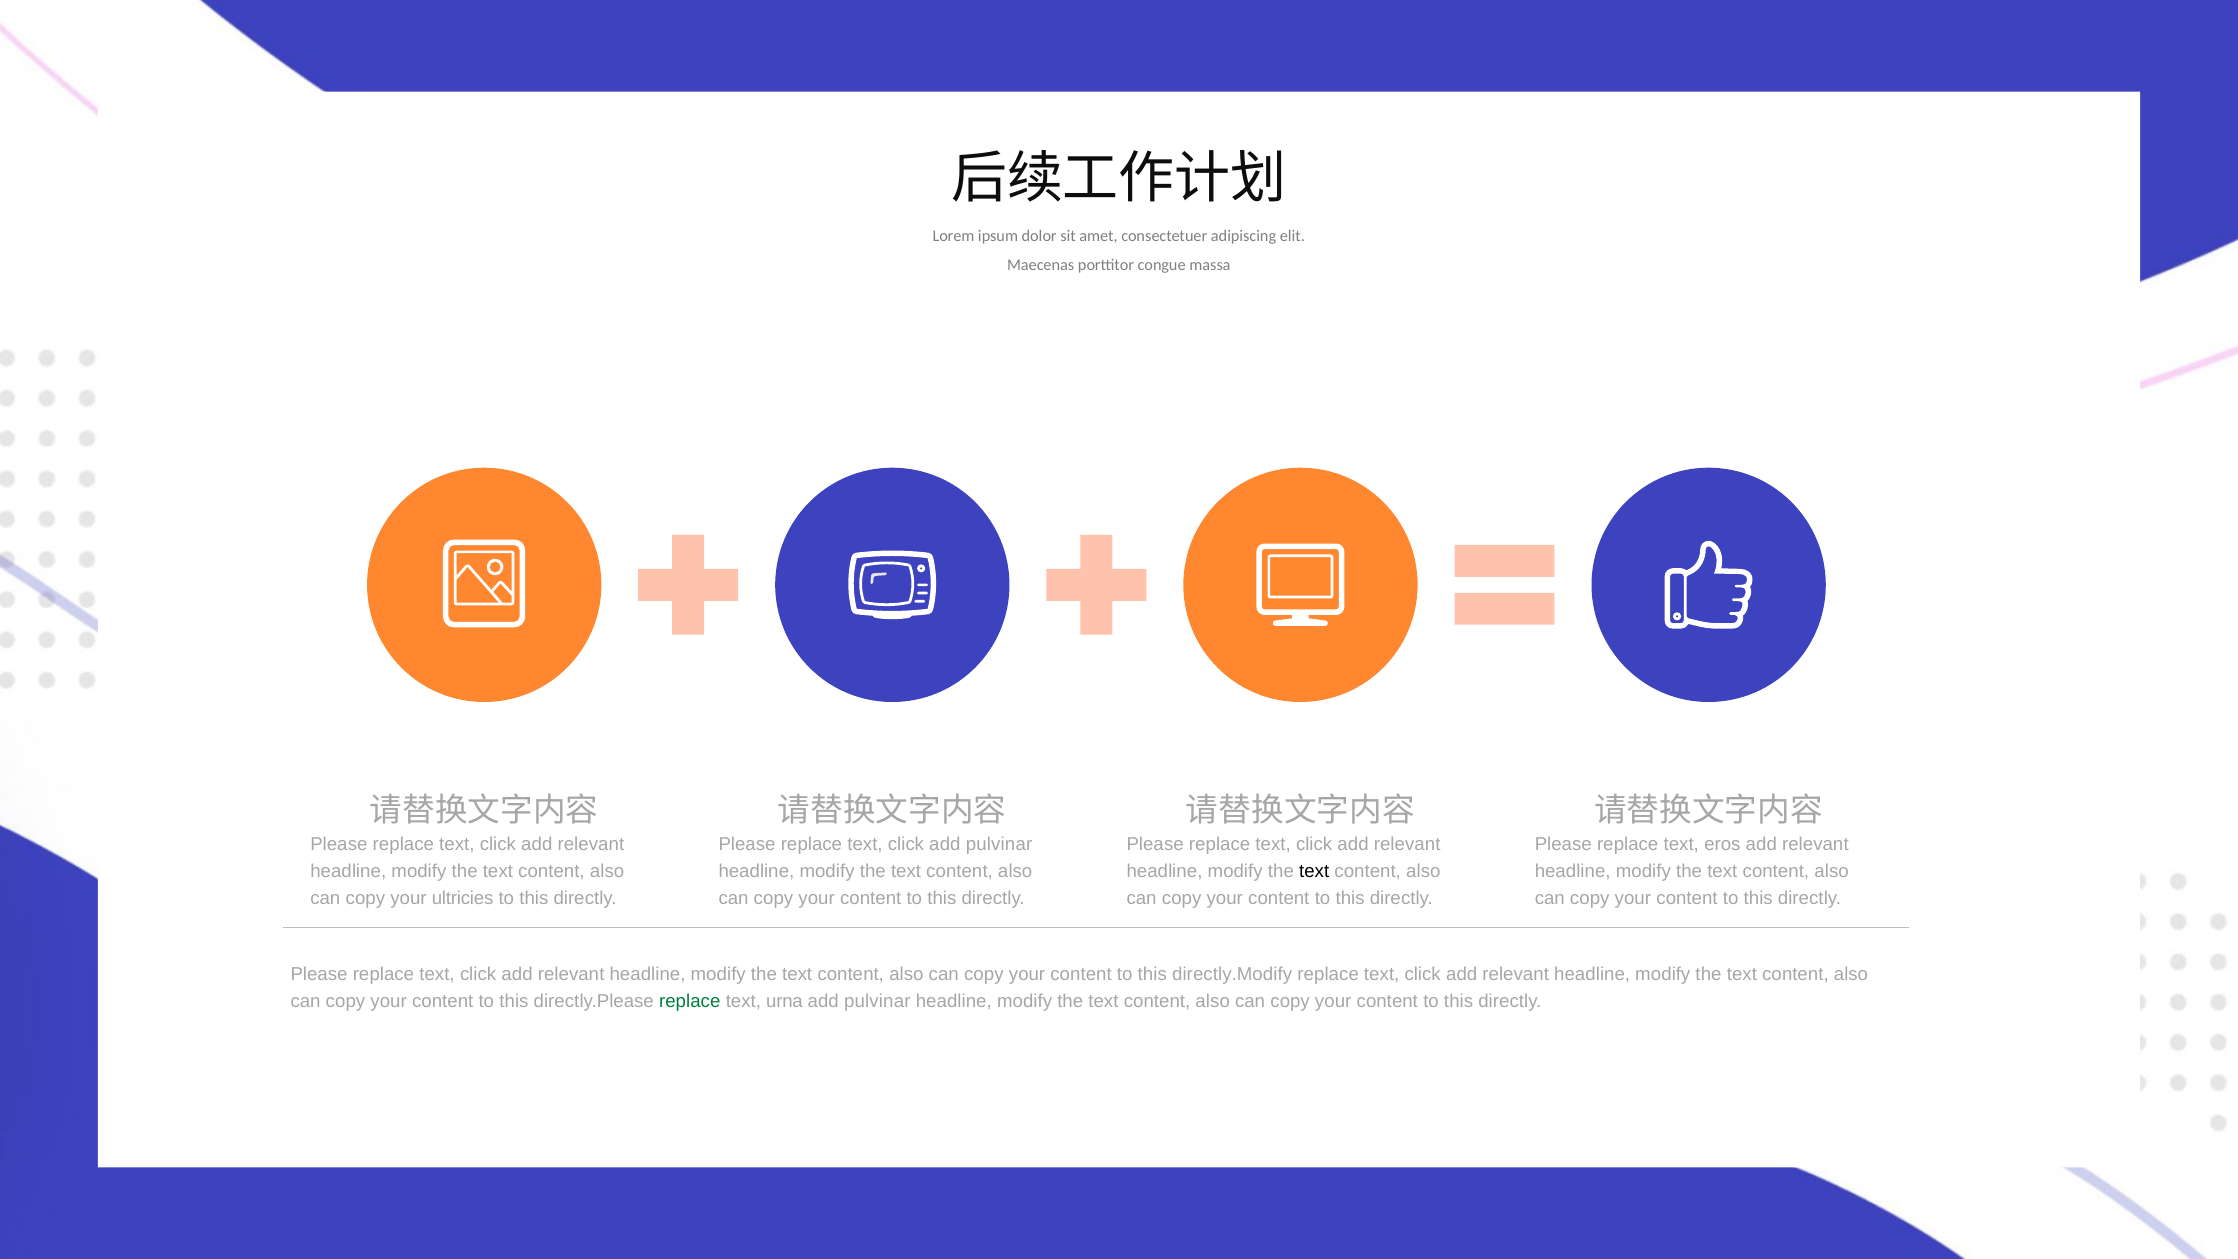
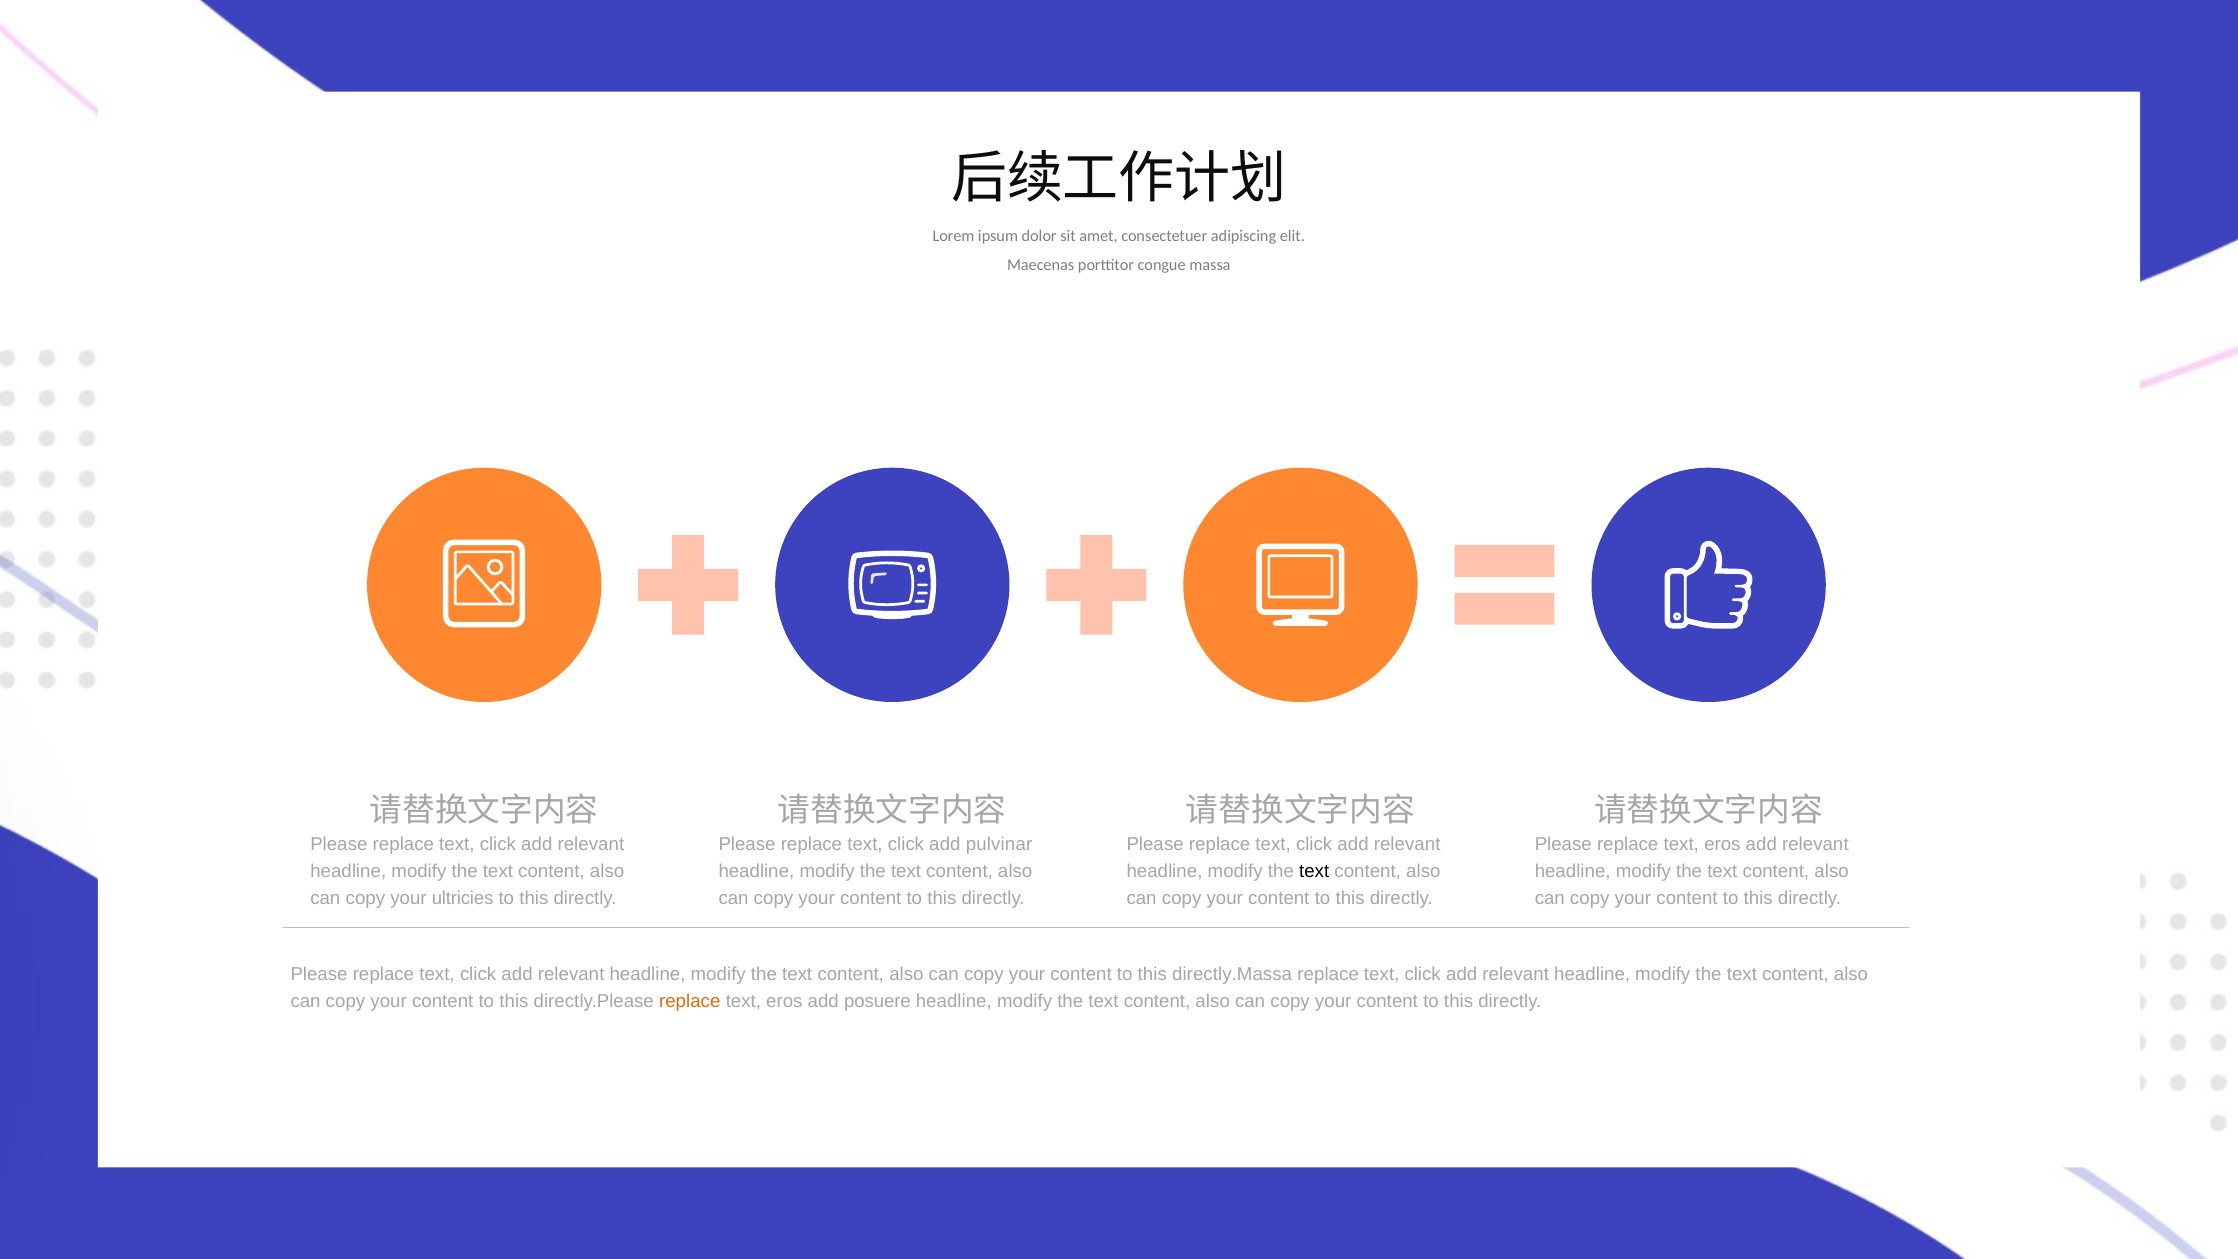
directly.Modify: directly.Modify -> directly.Massa (1232, 974)
replace colour: green -> orange (690, 1001)
urna: urna -> eros (784, 1001)
pulvinar: pulvinar -> posuere (877, 1001)
